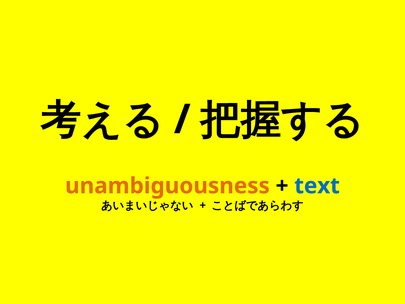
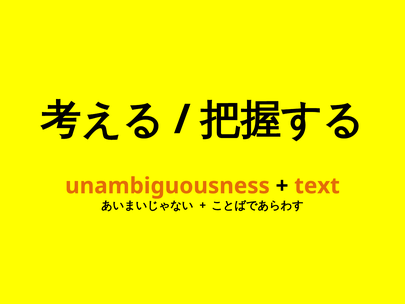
text colour: blue -> orange (317, 186)
